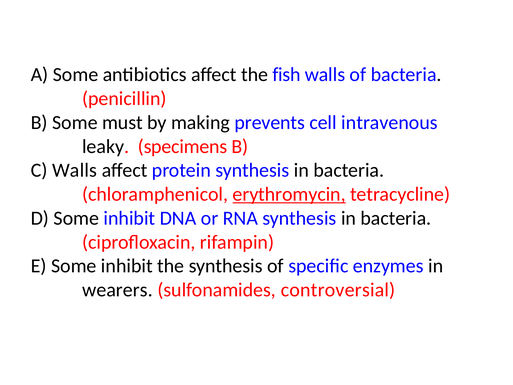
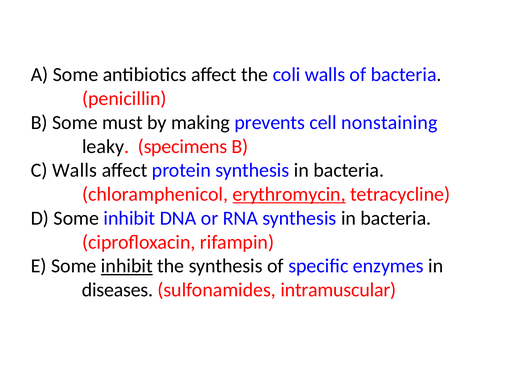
fish: fish -> coli (287, 75)
intravenous: intravenous -> nonstaining (389, 122)
inhibit underline: none -> present (127, 266)
wearers: wearers -> diseases (118, 290)
controversial: controversial -> intramuscular (338, 290)
